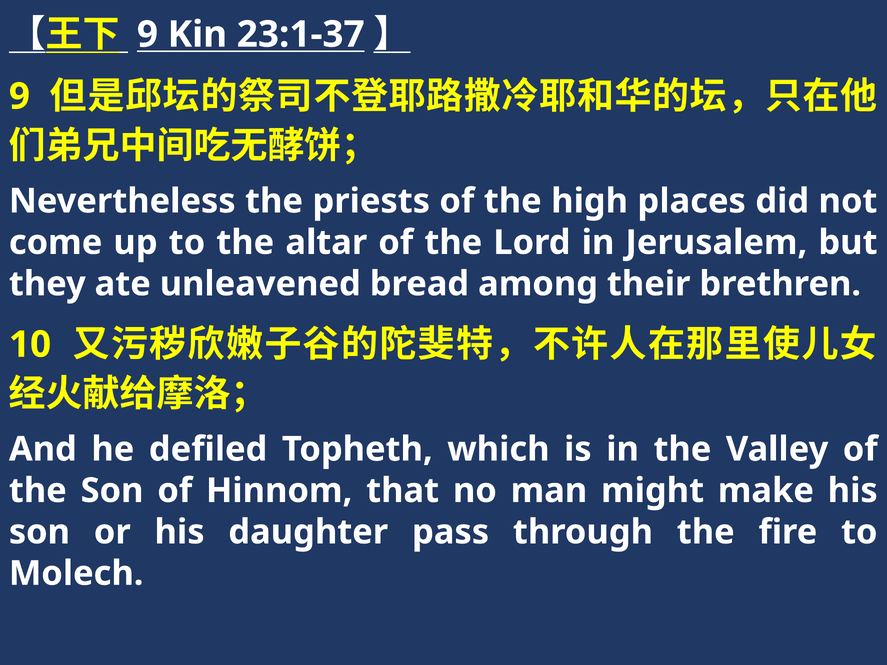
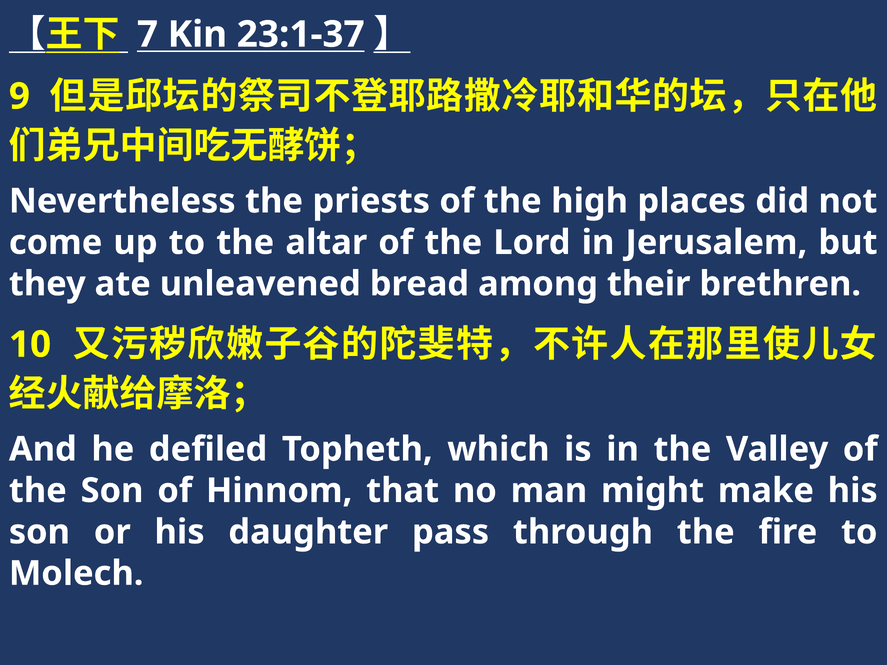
9: 9 -> 7 (147, 34)
